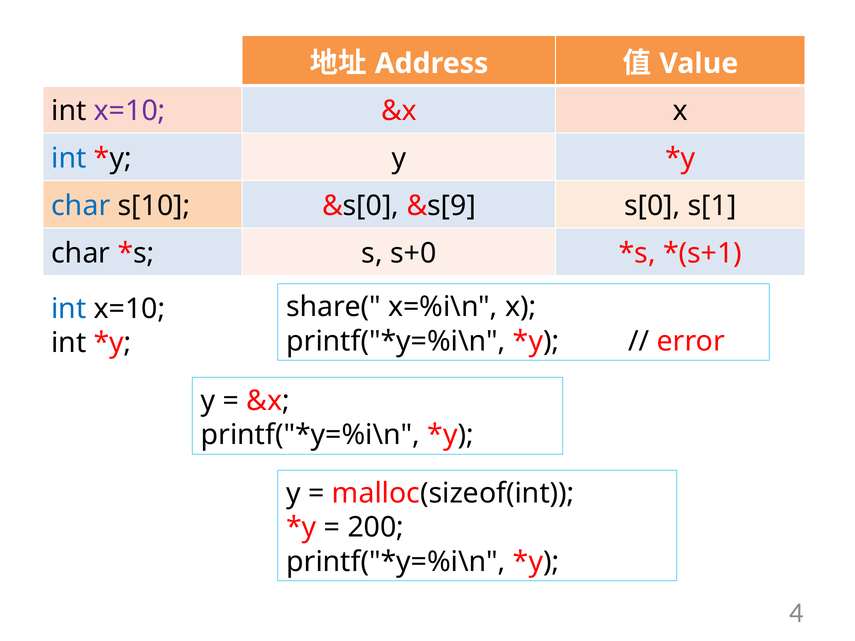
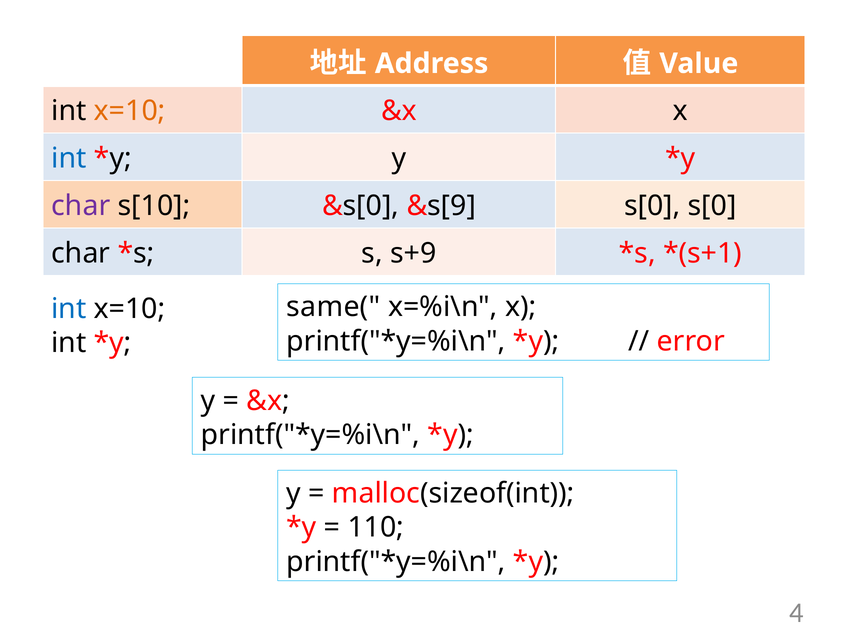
x=10 colour: purple -> orange (130, 111)
char colour: blue -> purple (81, 206)
s[0 s[1: s[1 -> s[0 (712, 206)
s+0: s+0 -> s+9 (413, 254)
share(: share( -> same( (333, 307)
200: 200 -> 110 (376, 528)
